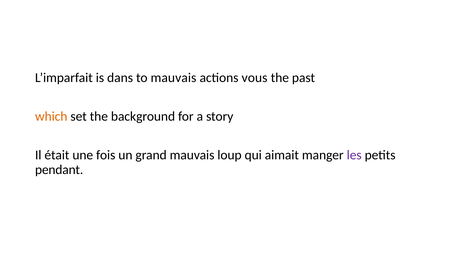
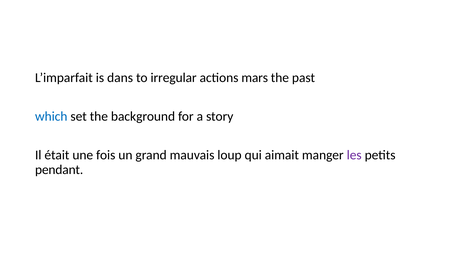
to mauvais: mauvais -> irregular (174, 78)
vous: vous -> mars (255, 78)
which colour: orange -> blue (51, 116)
